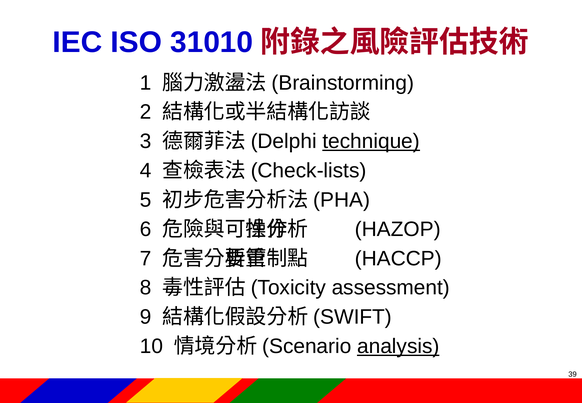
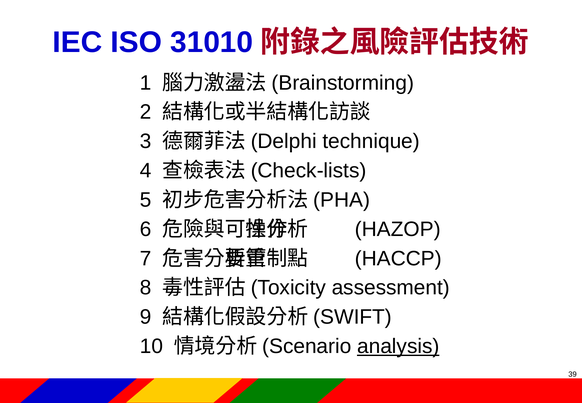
technique underline: present -> none (371, 141)
